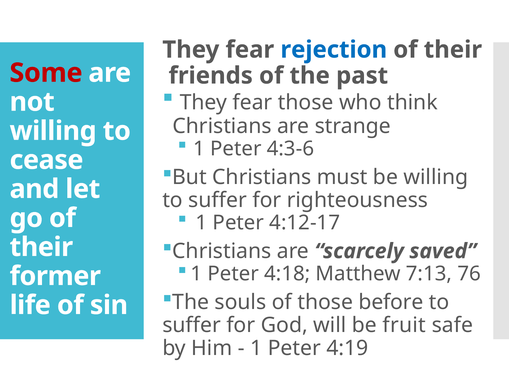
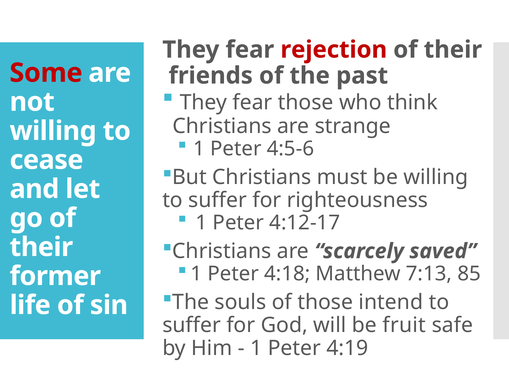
rejection colour: blue -> red (334, 50)
4:3-6: 4:3-6 -> 4:5-6 (290, 149)
76: 76 -> 85 (469, 274)
before: before -> intend (391, 302)
